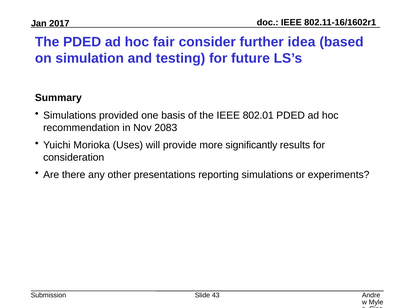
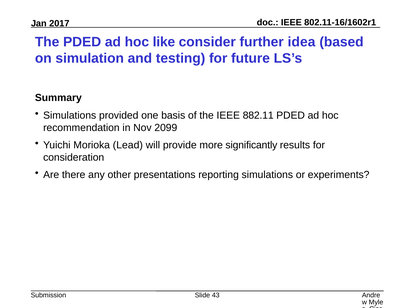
fair: fair -> like (164, 42)
802.01: 802.01 -> 882.11 (258, 115)
2083: 2083 -> 2099 (166, 128)
Uses: Uses -> Lead (128, 145)
